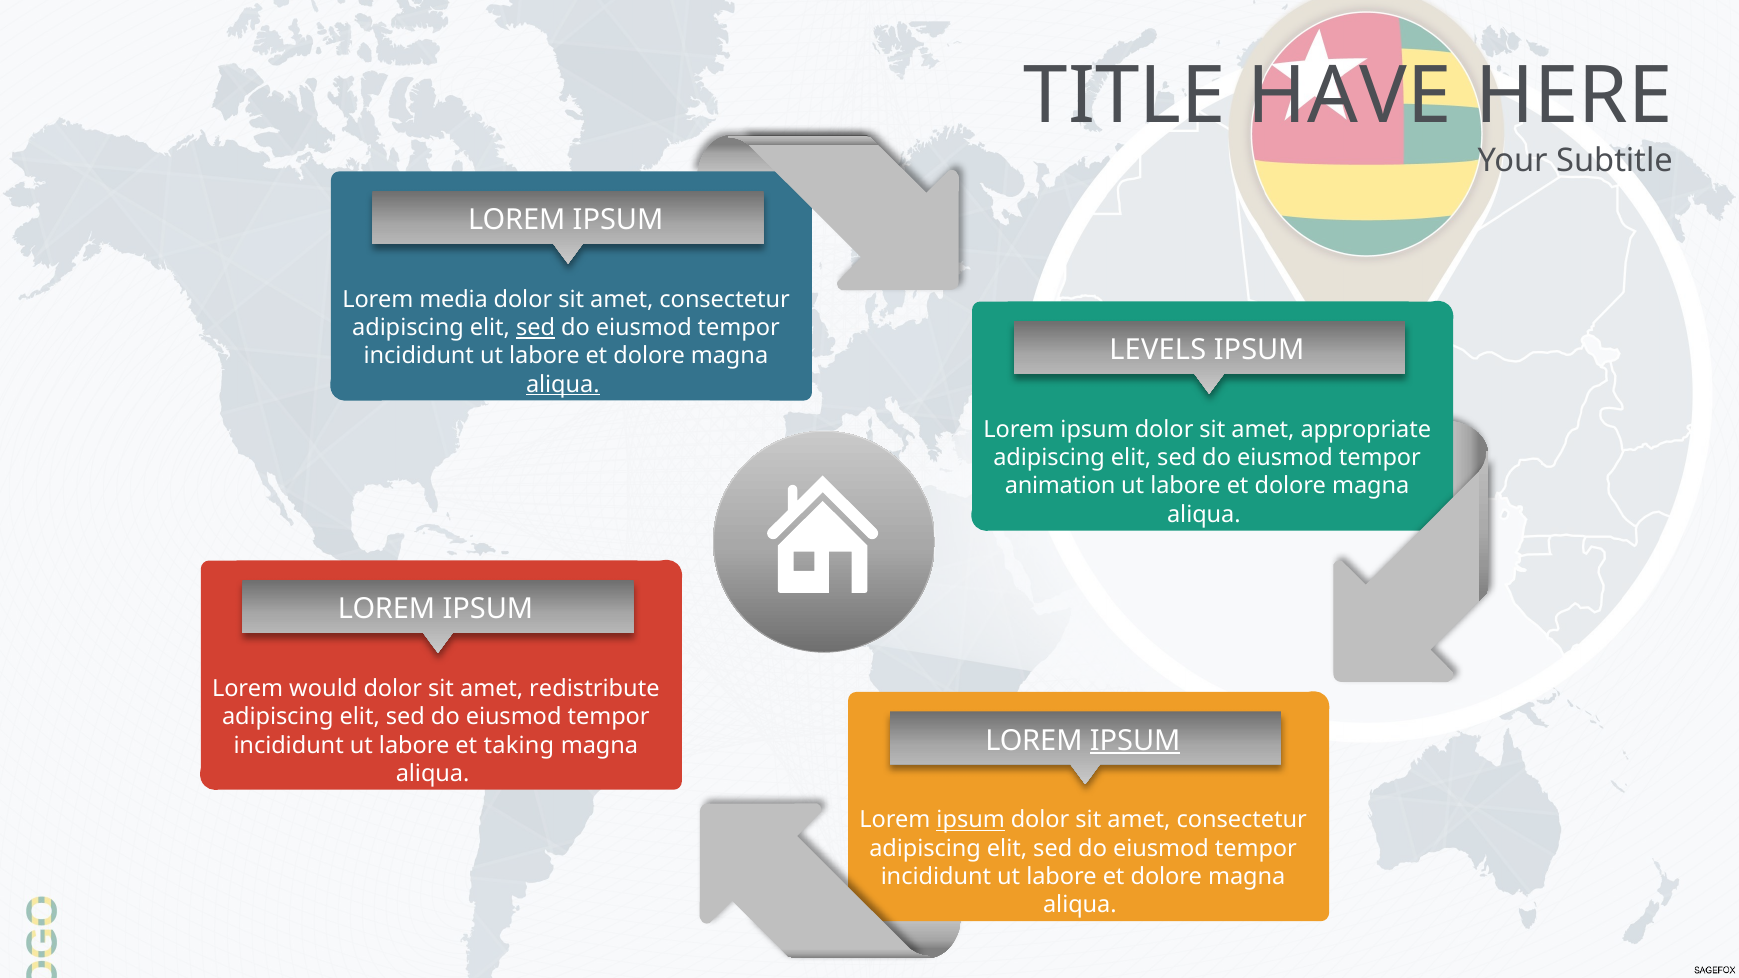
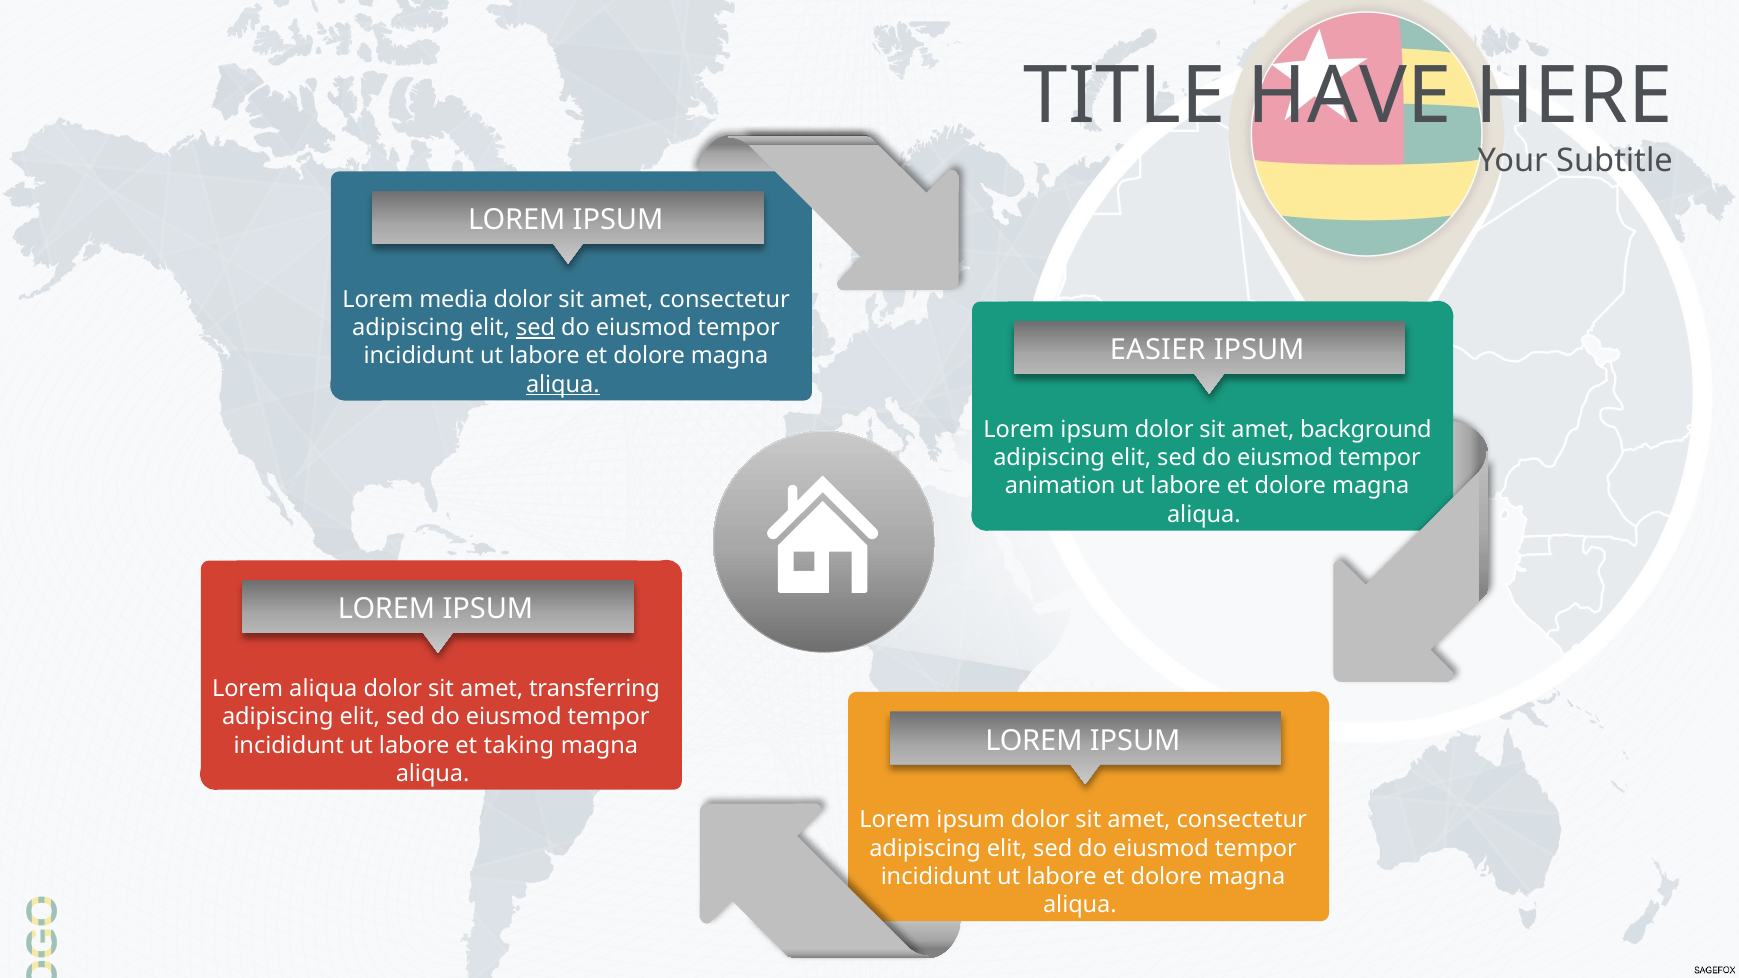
LEVELS: LEVELS -> EASIER (1158, 350)
appropriate: appropriate -> background (1366, 430)
Lorem would: would -> aliqua (323, 689)
redistribute: redistribute -> transferring (595, 689)
IPSUM underline: present -> none (1135, 741)
ipsum underline: present -> none (971, 820)
